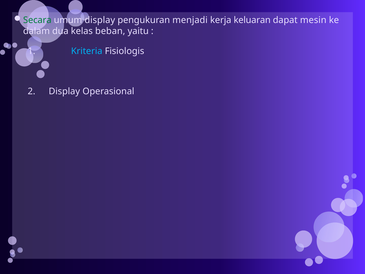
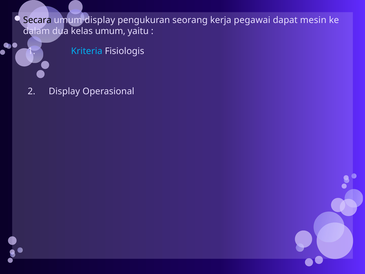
Secara colour: green -> black (37, 20)
menjadi: menjadi -> seorang (190, 20)
keluaran: keluaran -> pegawai (252, 20)
kelas beban: beban -> umum (110, 31)
